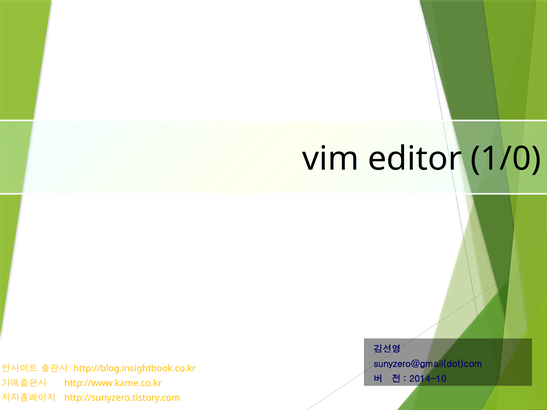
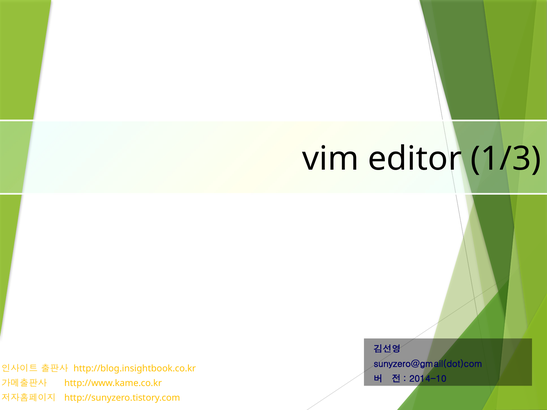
1/0: 1/0 -> 1/3 (506, 159)
